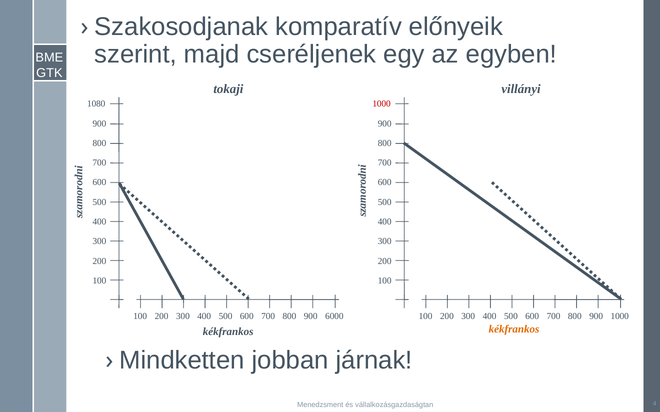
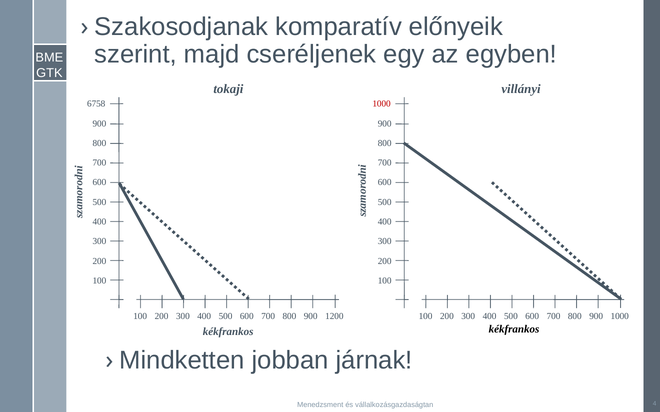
1080: 1080 -> 6758 (96, 104)
6000: 6000 -> 1200 (334, 317)
kékfrankos colour: orange -> black (514, 330)
